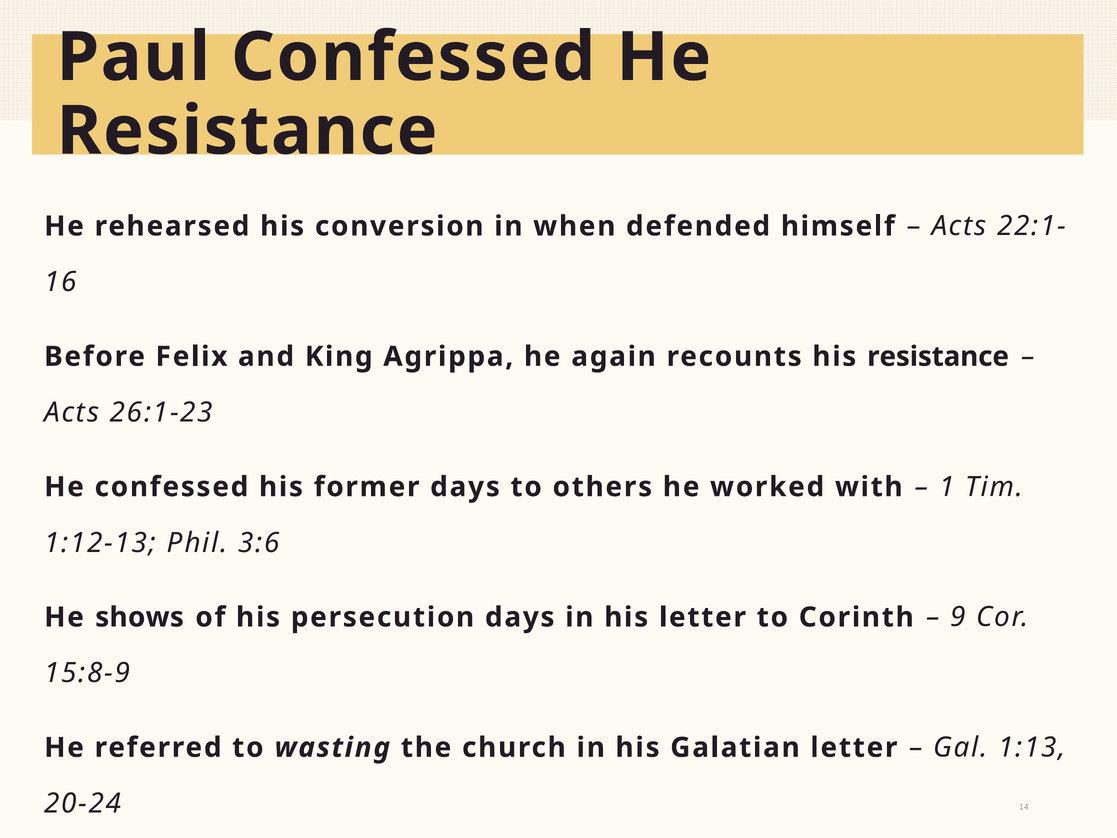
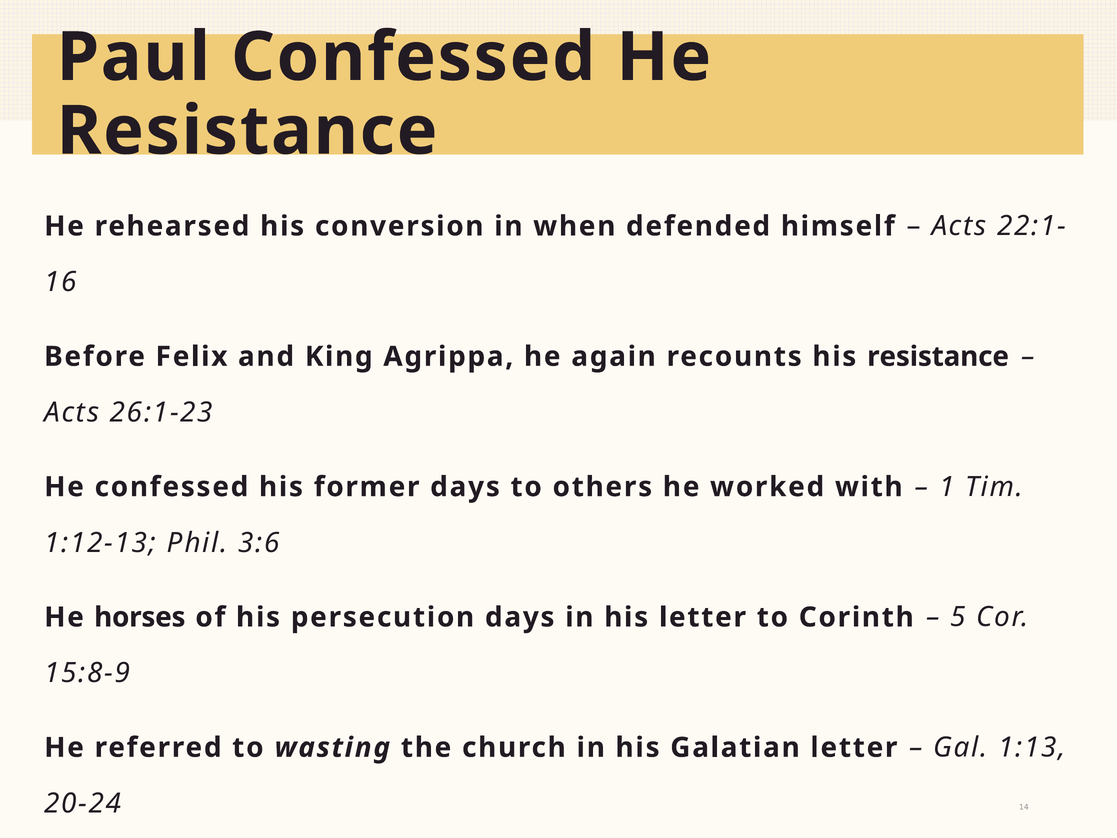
shows: shows -> horses (140, 617)
9: 9 -> 5 (958, 617)
